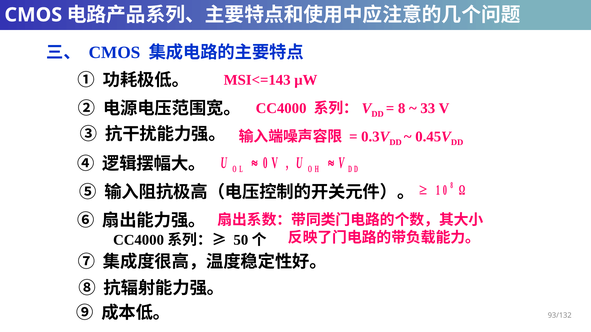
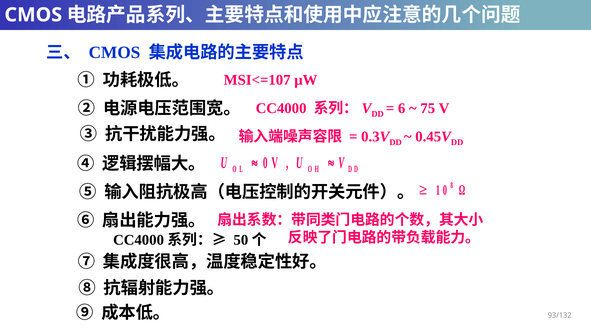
MSI<=143: MSI<=143 -> MSI<=107 (257, 80)
8: 8 -> 6 (402, 108)
33: 33 -> 75 (428, 108)
